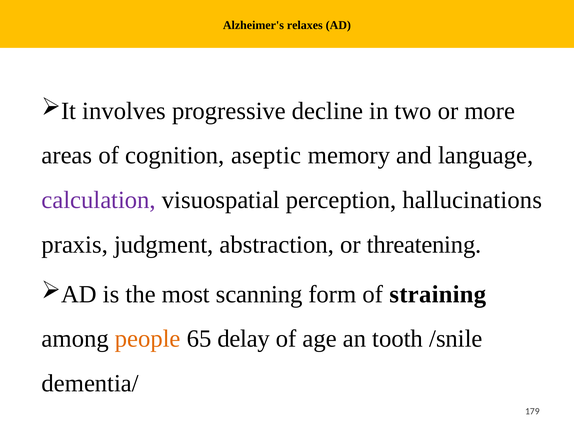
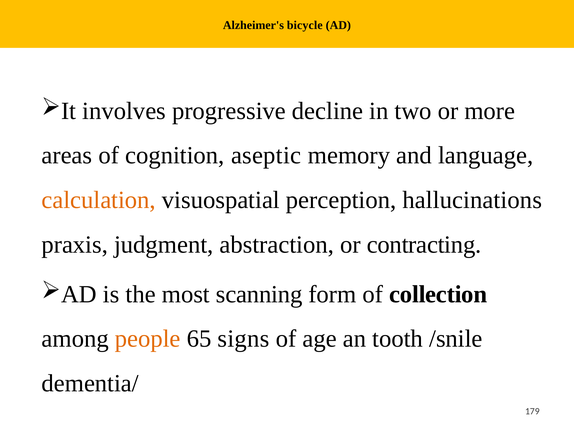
relaxes: relaxes -> bicycle (305, 25)
calculation colour: purple -> orange (99, 200)
threatening: threatening -> contracting (424, 244)
straining: straining -> collection (438, 294)
delay: delay -> signs (243, 338)
